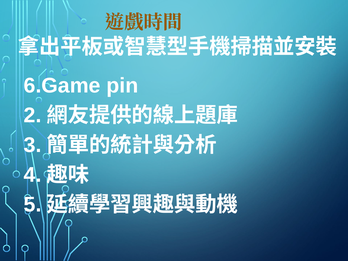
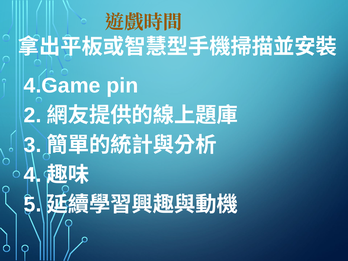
6.Game: 6.Game -> 4.Game (62, 86)
